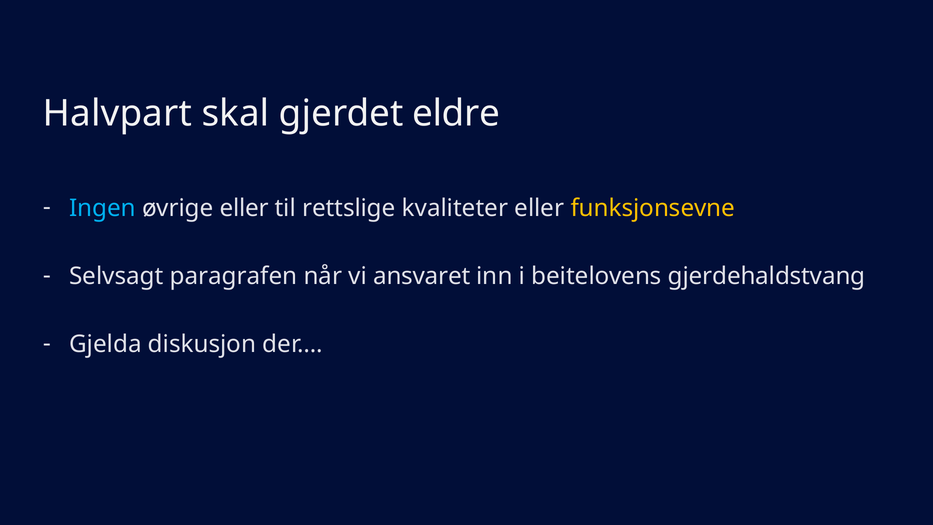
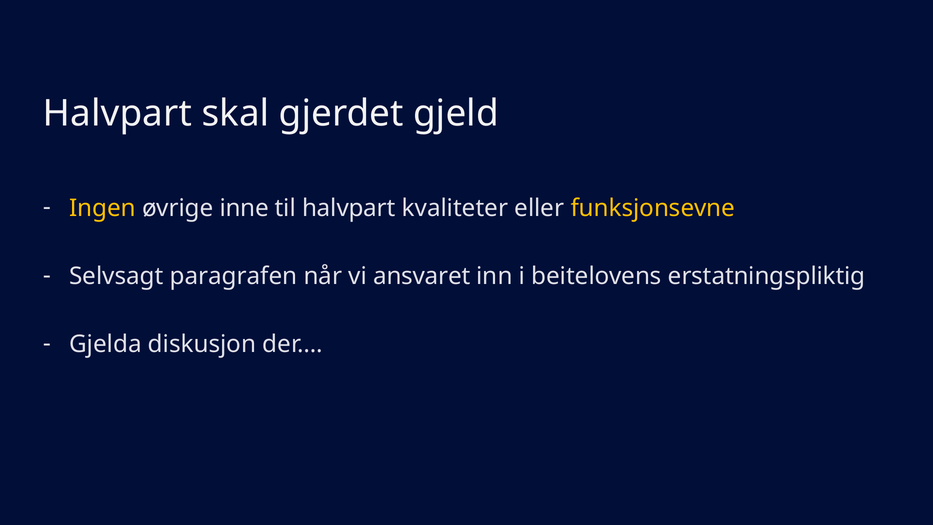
eldre: eldre -> gjeld (456, 113)
Ingen colour: light blue -> yellow (102, 208)
øvrige eller: eller -> inne (244, 208)
til rettslige: rettslige -> halvpart (349, 208)
gjerdehaldstvang: gjerdehaldstvang -> erstatningspliktig (767, 276)
